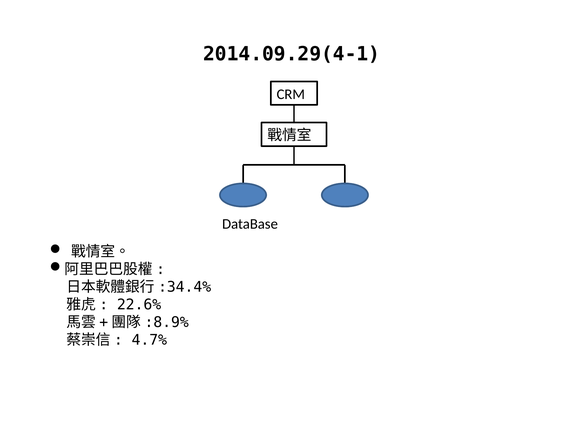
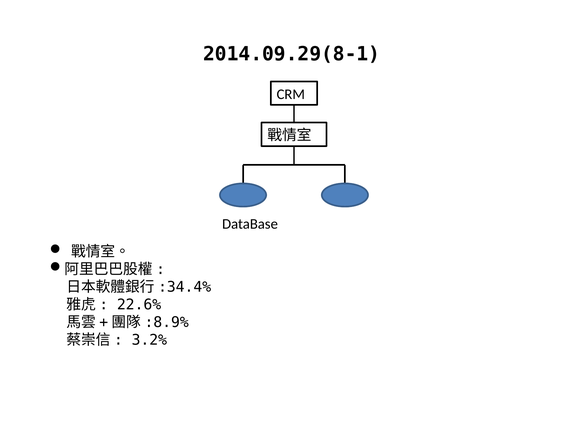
2014.09.29(4-1: 2014.09.29(4-1 -> 2014.09.29(8-1 (292, 54)
4.7%: 4.7% -> 3.2% (149, 340)
